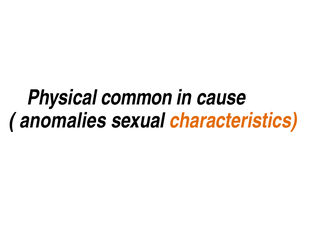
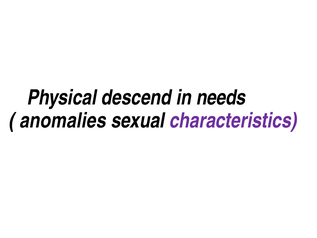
common: common -> descend (136, 98)
cause: cause -> needs (221, 98)
characteristics colour: orange -> purple (233, 120)
